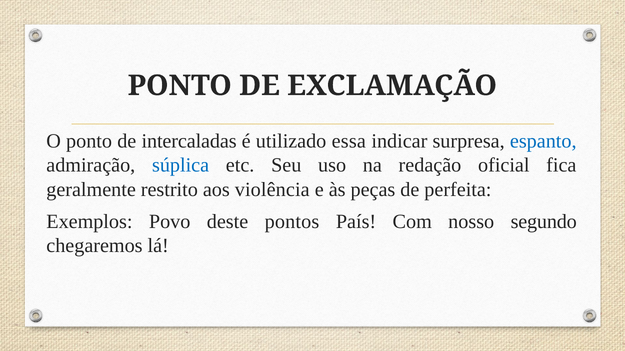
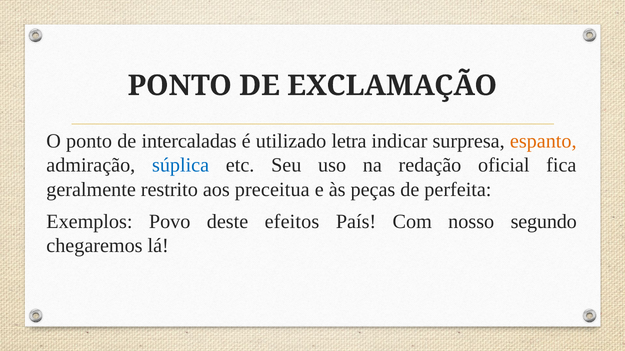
essa: essa -> letra (349, 141)
espanto colour: blue -> orange (543, 141)
violência: violência -> preceitua (272, 190)
pontos: pontos -> efeitos (292, 222)
